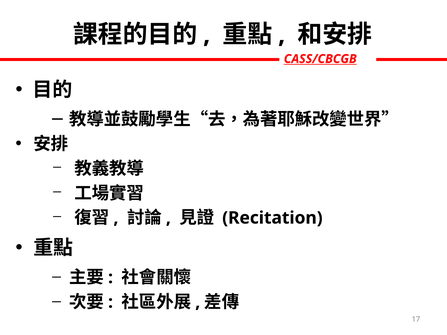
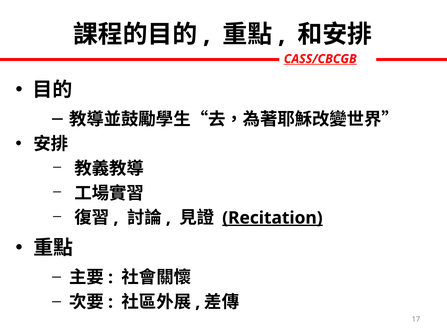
Recitation underline: none -> present (272, 218)
